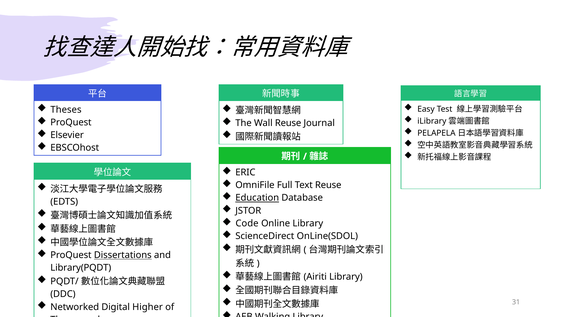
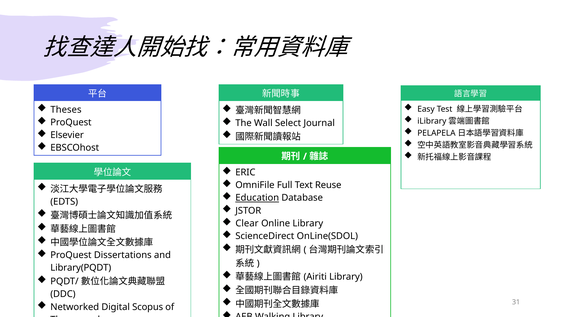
Wall Reuse: Reuse -> Select (288, 123)
Code: Code -> Clear (247, 223)
Dissertations underline: present -> none (123, 255)
Higher: Higher -> Scopus (148, 307)
